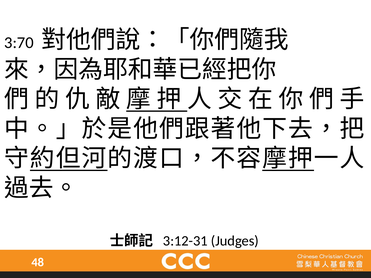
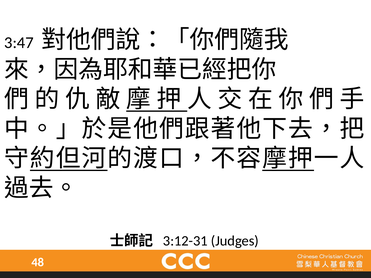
3:70: 3:70 -> 3:47 (19, 43)
